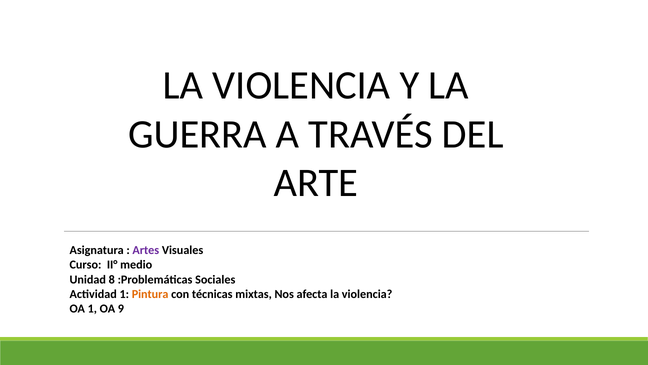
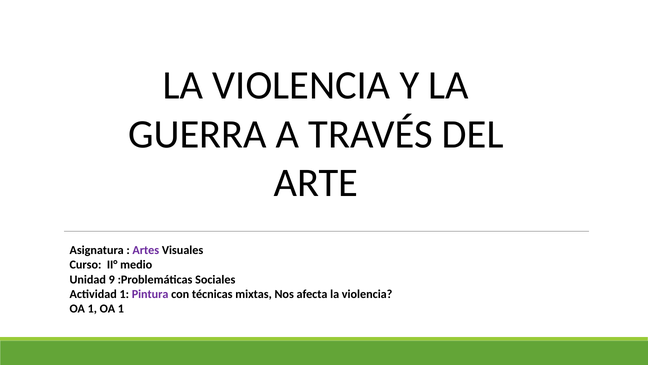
8: 8 -> 9 (112, 279)
Pintura colour: orange -> purple (150, 294)
1 OA 9: 9 -> 1 (121, 308)
